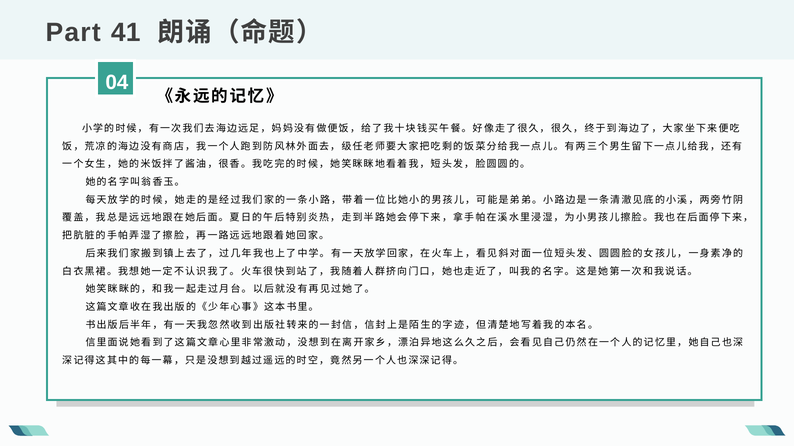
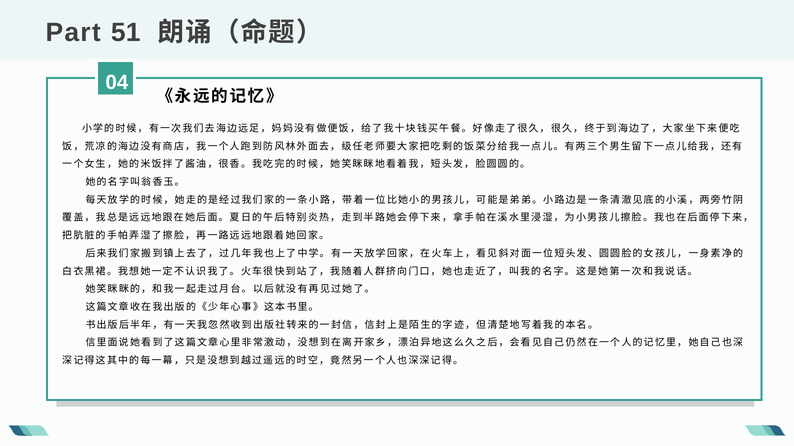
41: 41 -> 51 (126, 33)
